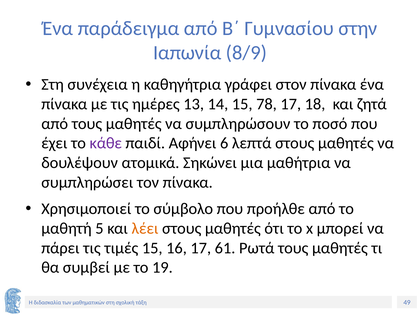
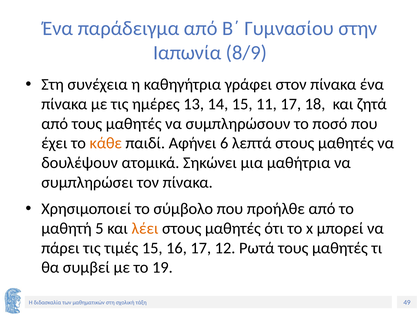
78: 78 -> 11 (266, 104)
κάθε colour: purple -> orange (106, 143)
61: 61 -> 12 (225, 248)
